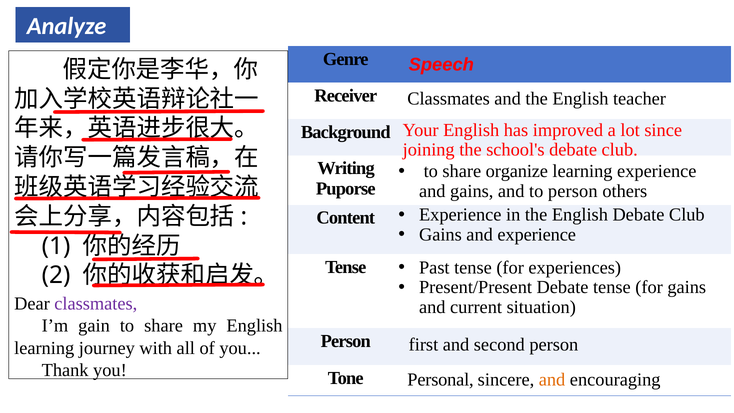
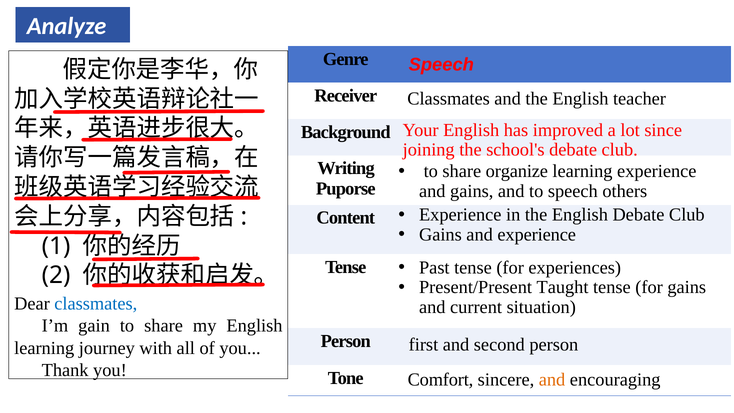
to person: person -> speech (573, 191)
Present/Present Debate: Debate -> Taught (563, 287)
classmates colour: purple -> blue (96, 304)
Personal: Personal -> Comfort (440, 379)
